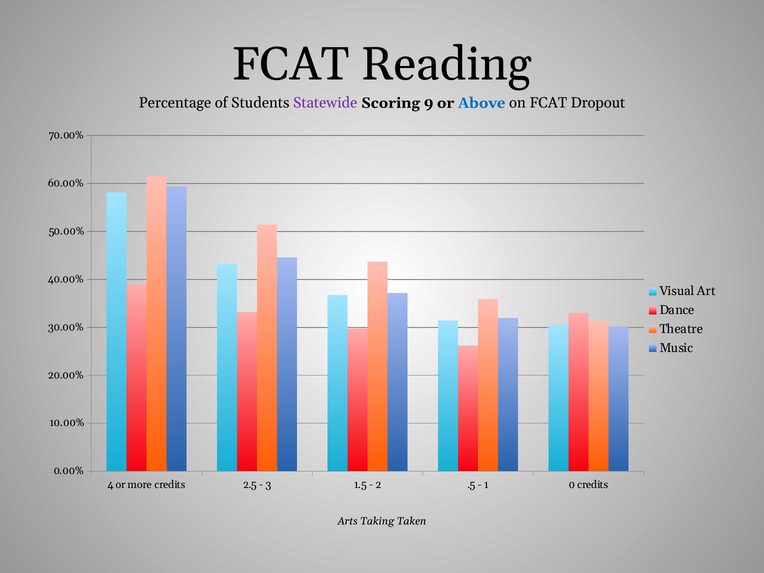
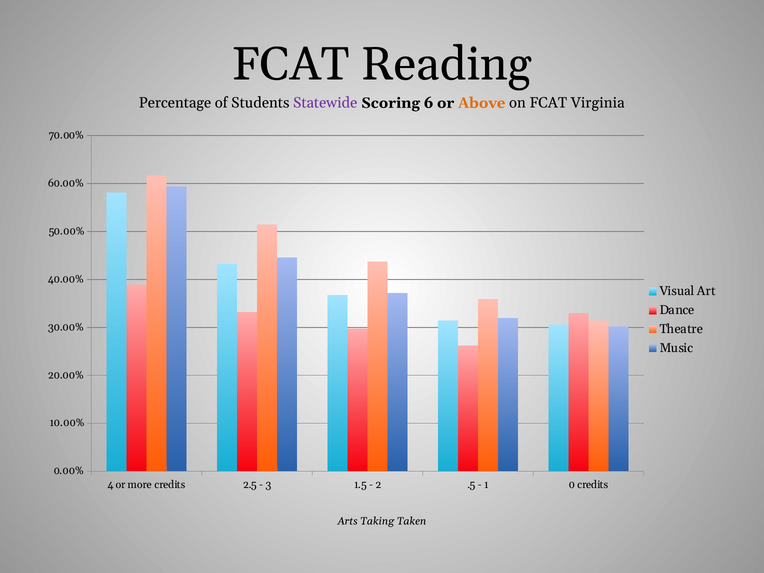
9: 9 -> 6 (429, 103)
Above colour: blue -> orange (482, 103)
Dropout: Dropout -> Virginia (598, 103)
